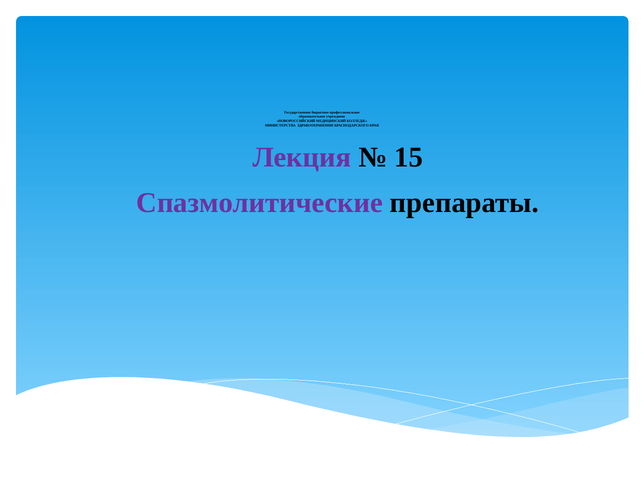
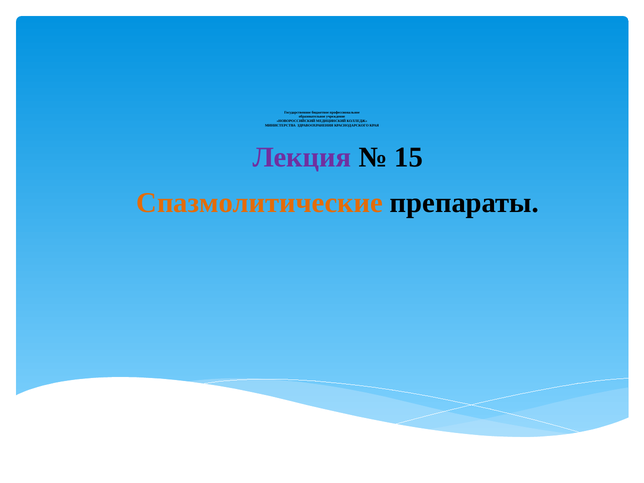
Спазмолитические colour: purple -> orange (260, 203)
